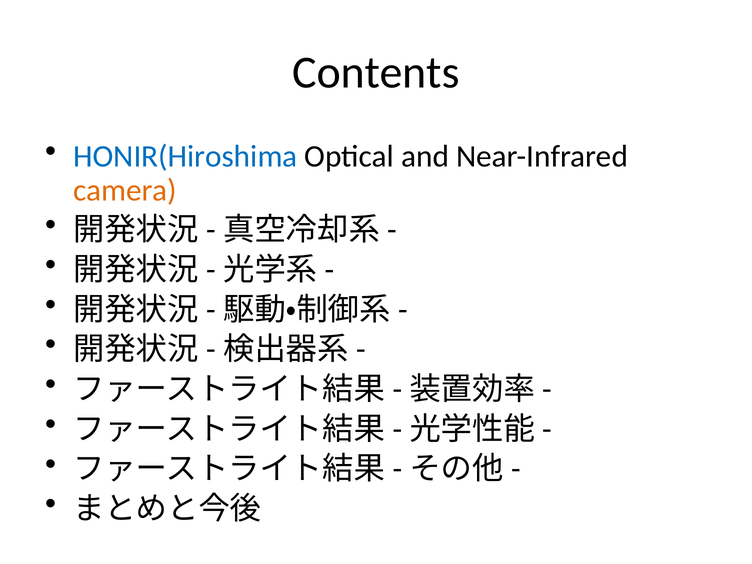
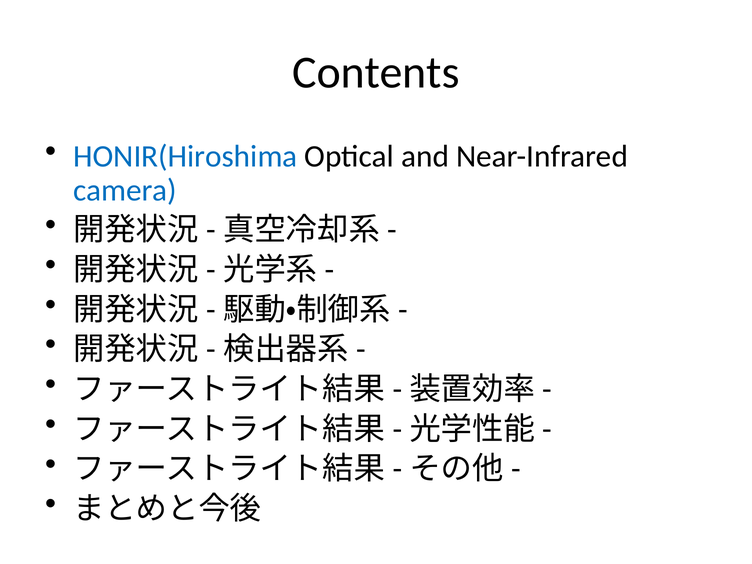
camera colour: orange -> blue (125, 190)
